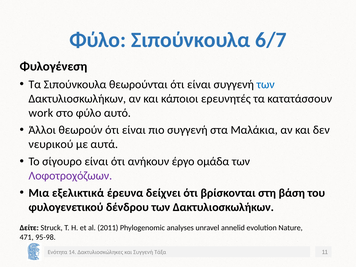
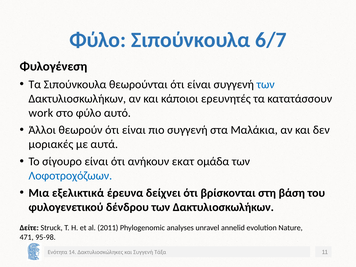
νευρικού: νευρικού -> μοριακές (51, 144)
έργο: έργο -> εκατ (183, 162)
Λοφοτροχόζωων colour: purple -> blue (70, 176)
